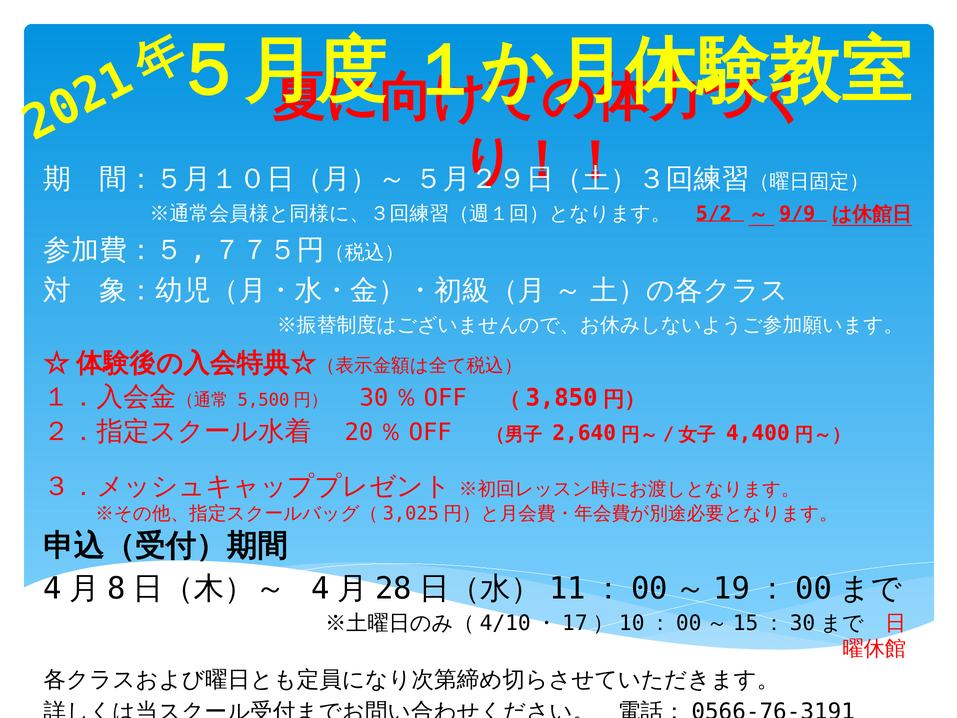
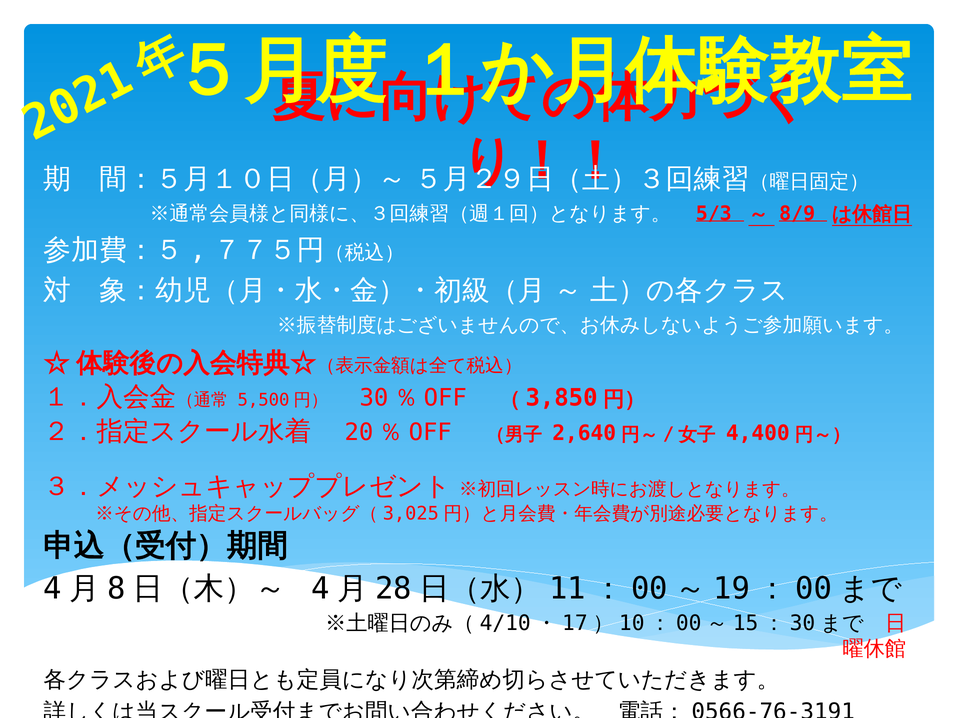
5/2: 5/2 -> 5/3 (714, 214)
9/9: 9/9 -> 8/9 (797, 214)
